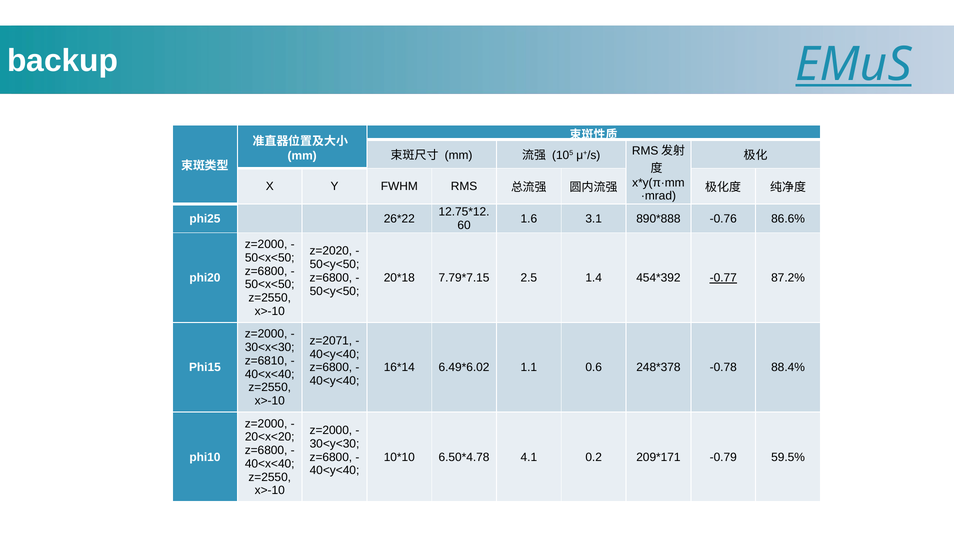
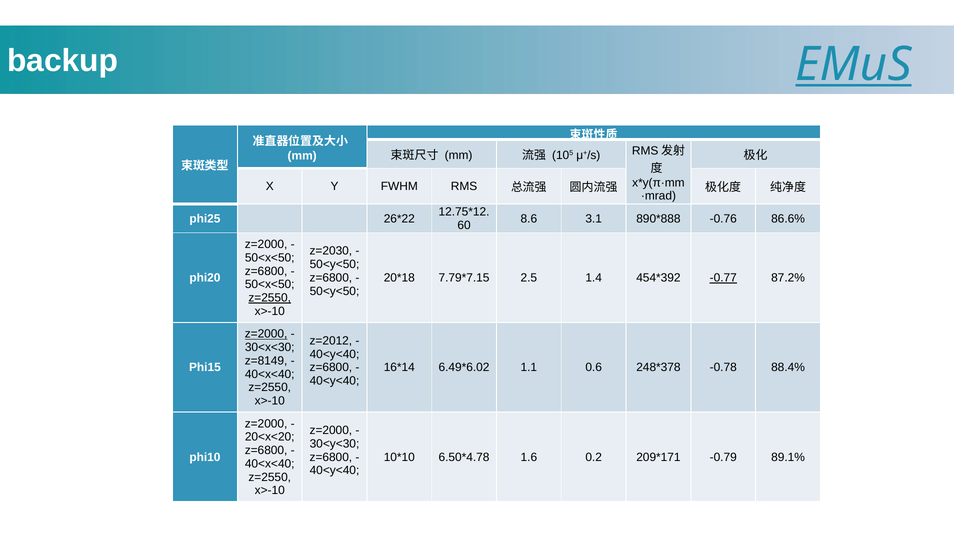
1.6: 1.6 -> 8.6 (529, 218)
z=2020: z=2020 -> z=2030 (331, 251)
z=2550 underline: none -> present (270, 298)
z=2000 underline: none -> present (266, 334)
z=2071: z=2071 -> z=2012 (331, 340)
z=6810: z=6810 -> z=8149 (266, 360)
4.1: 4.1 -> 1.6 (529, 457)
59.5%: 59.5% -> 89.1% (788, 457)
